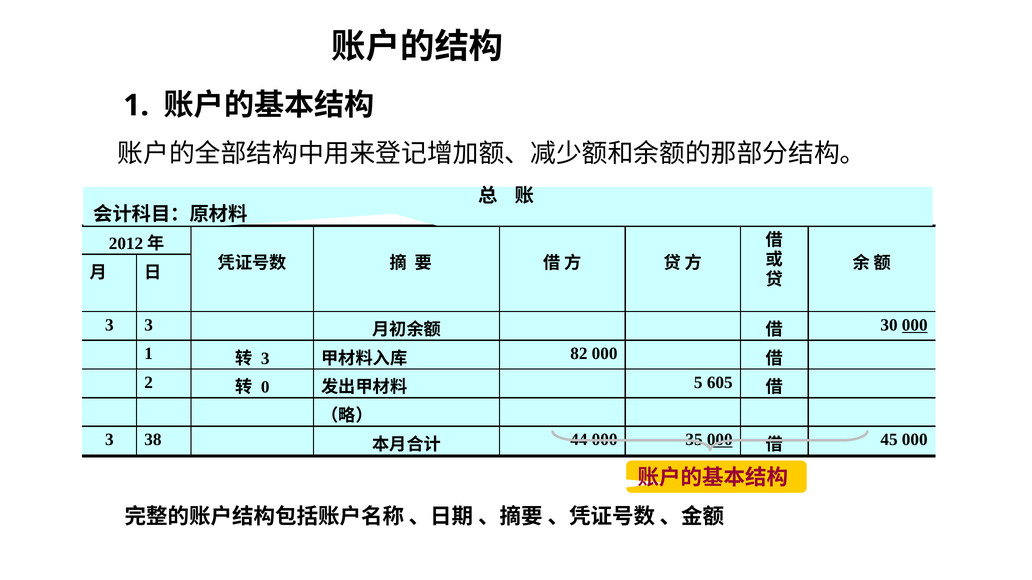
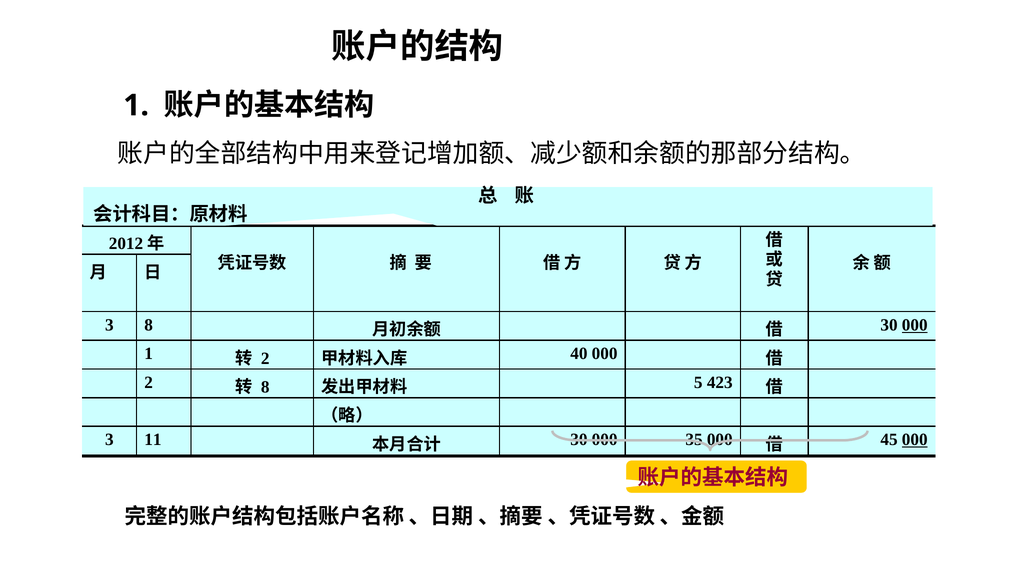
3 3: 3 -> 8 (149, 325)
3: 3 -> 2 (265, 359)
82: 82 -> 40 (579, 354)
0: 0 -> 8 (265, 387)
605: 605 -> 423 (720, 383)
38: 38 -> 11 (153, 440)
44: 44 -> 30 (579, 440)
000 underline: present -> none (720, 440)
000 underline: none -> present (915, 440)
